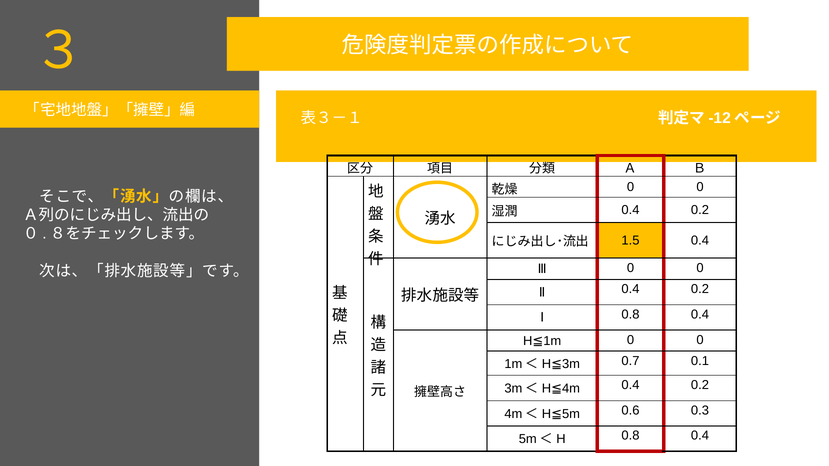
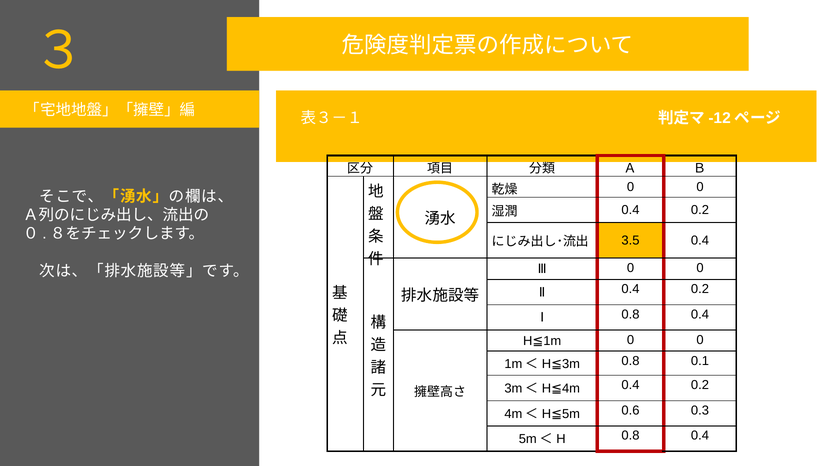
1.5: 1.5 -> 3.5 (630, 241)
0.7: 0.7 -> 0.8 (630, 361)
